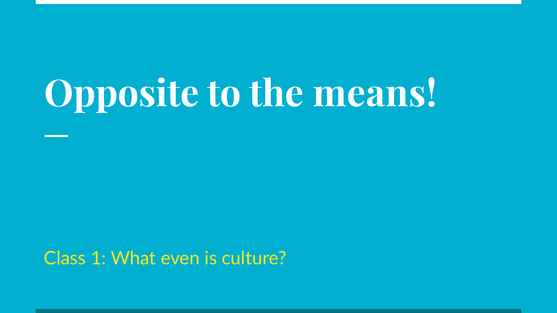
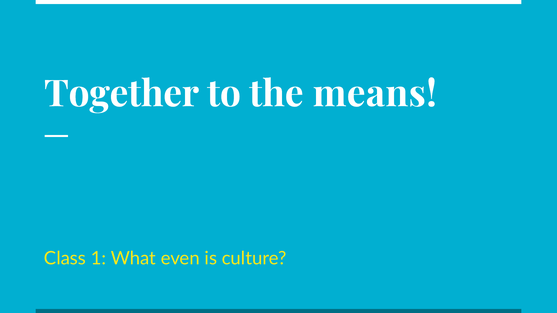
Opposite: Opposite -> Together (122, 94)
